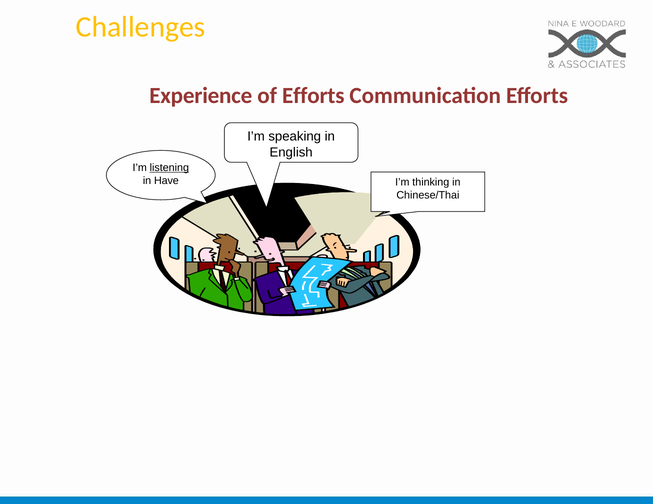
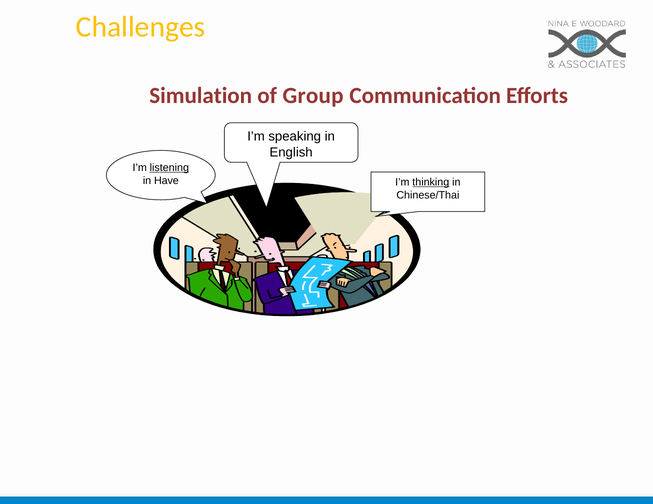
Experience: Experience -> Simulation (201, 96)
of Efforts: Efforts -> Group (313, 96)
thinking underline: none -> present (431, 182)
